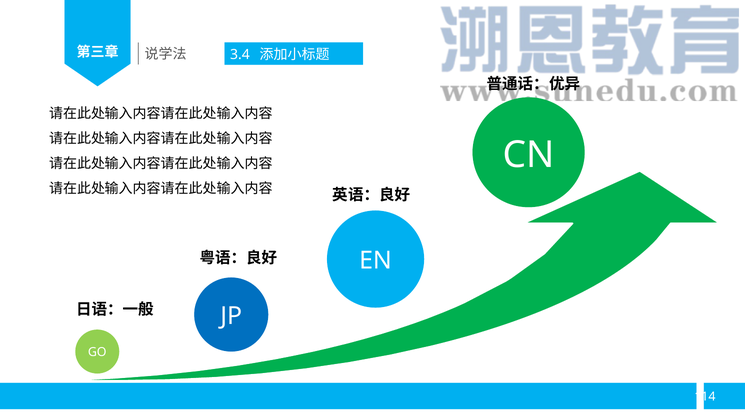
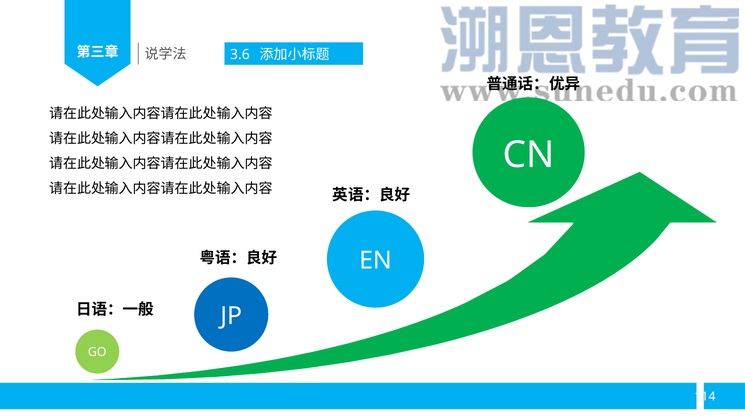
3.4: 3.4 -> 3.6 (240, 55)
